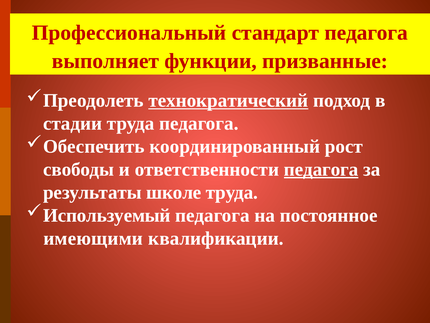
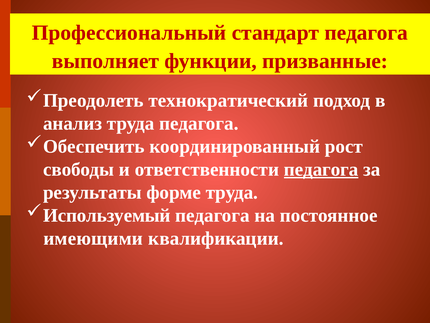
технократический underline: present -> none (228, 100)
стадии: стадии -> анализ (73, 123)
школе: школе -> форме (174, 192)
